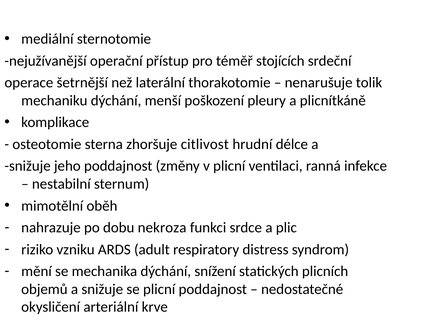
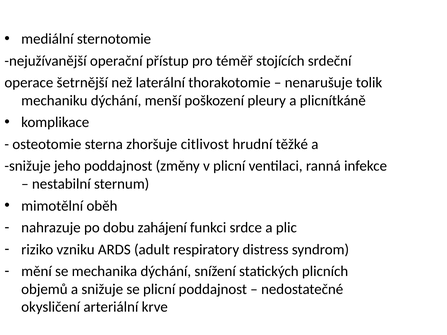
délce: délce -> těžké (292, 144)
nekroza: nekroza -> zahájení (162, 228)
